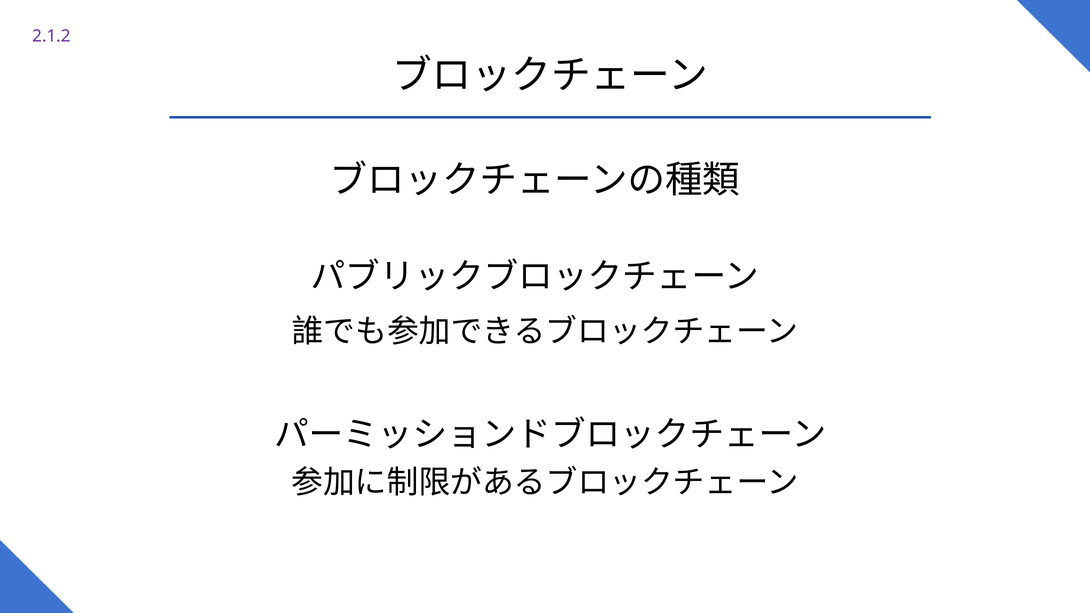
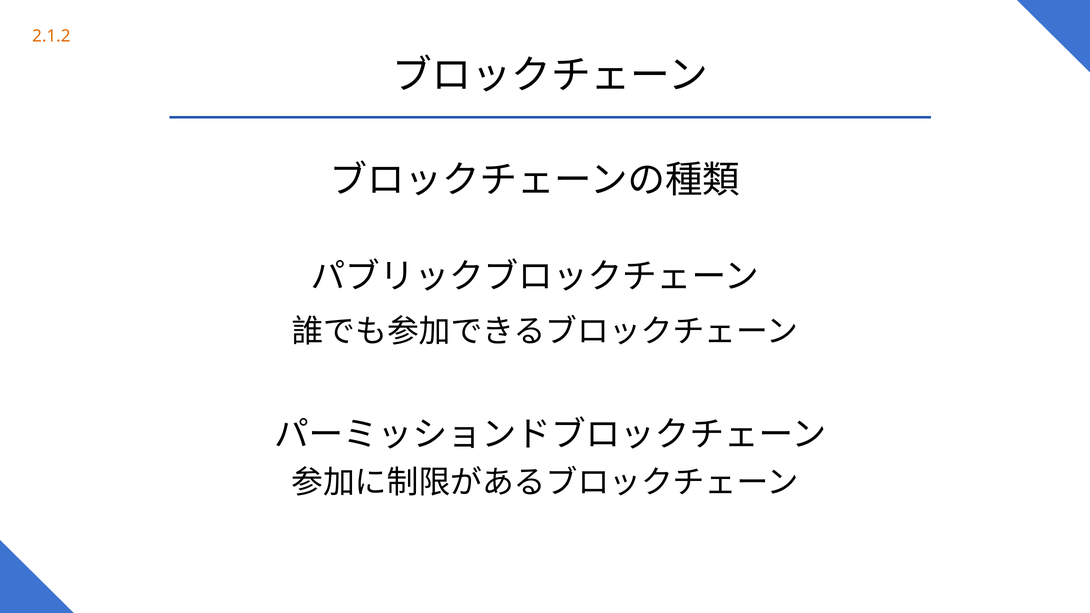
2.1.2 colour: purple -> orange (51, 36)
